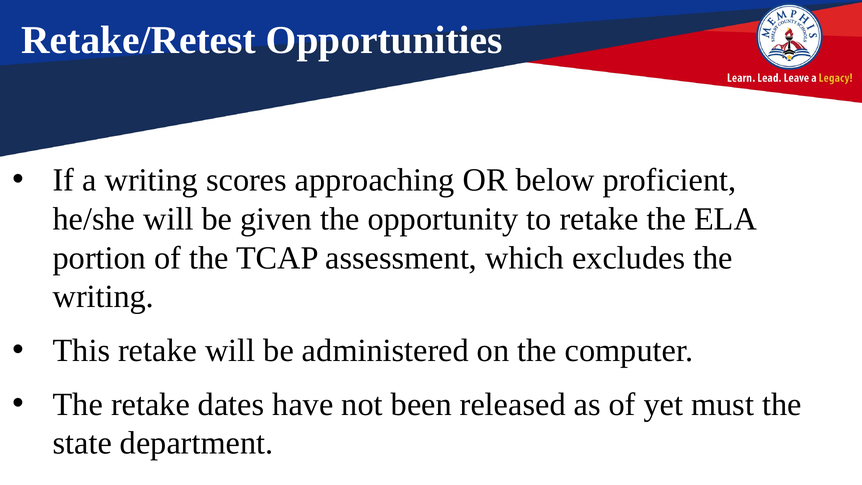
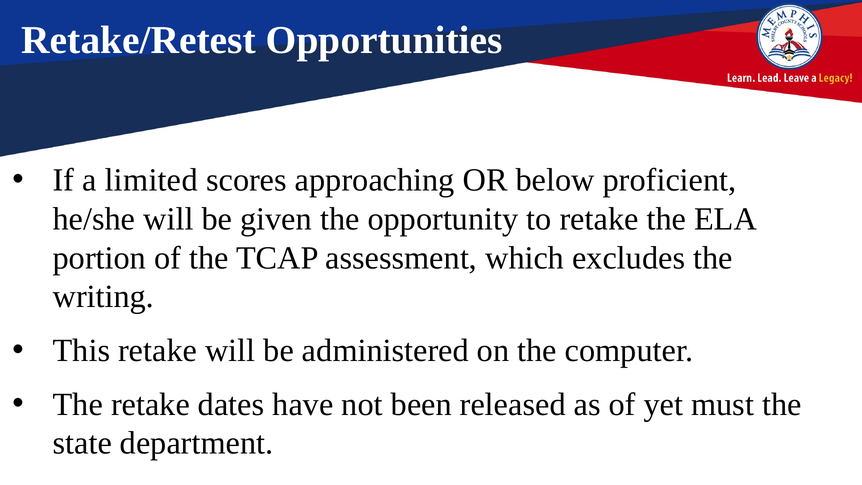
a writing: writing -> limited (151, 180)
